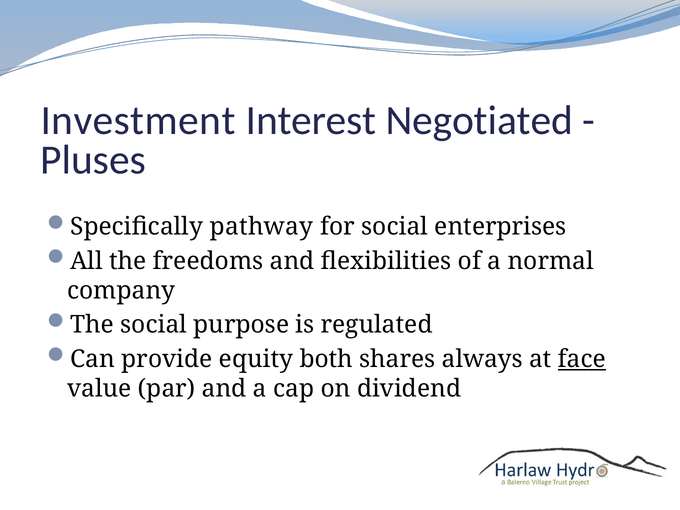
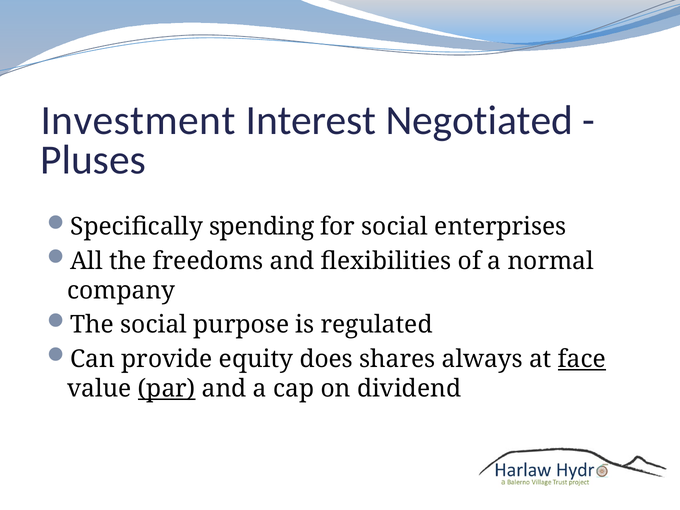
pathway: pathway -> spending (262, 227)
both: both -> does (326, 359)
par underline: none -> present (167, 389)
